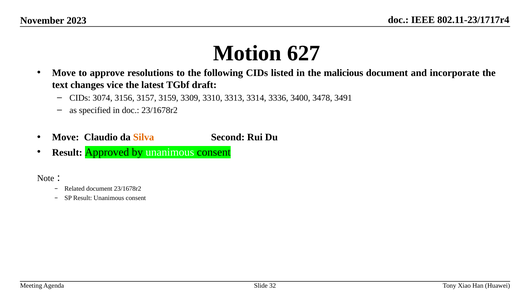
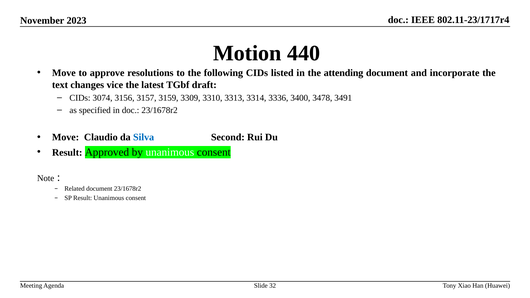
627: 627 -> 440 (304, 53)
malicious: malicious -> attending (343, 73)
Silva colour: orange -> blue (144, 137)
